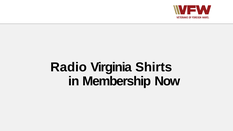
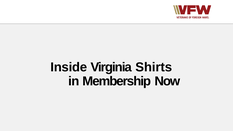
Radio: Radio -> Inside (69, 67)
